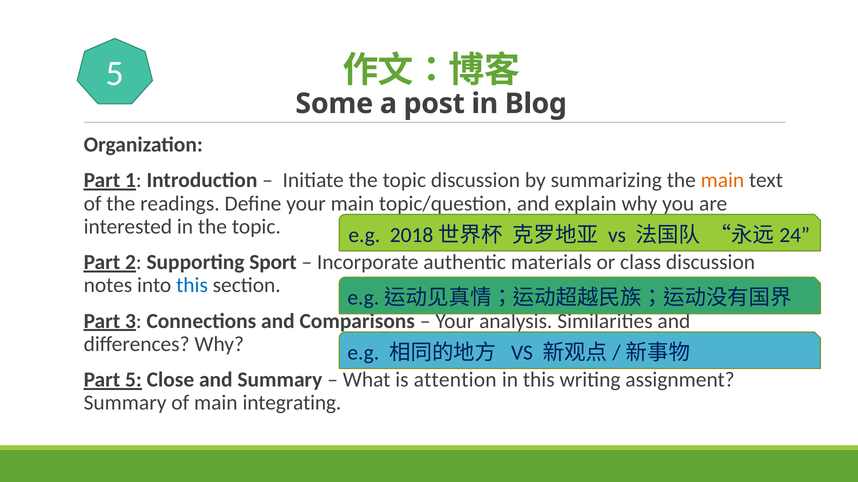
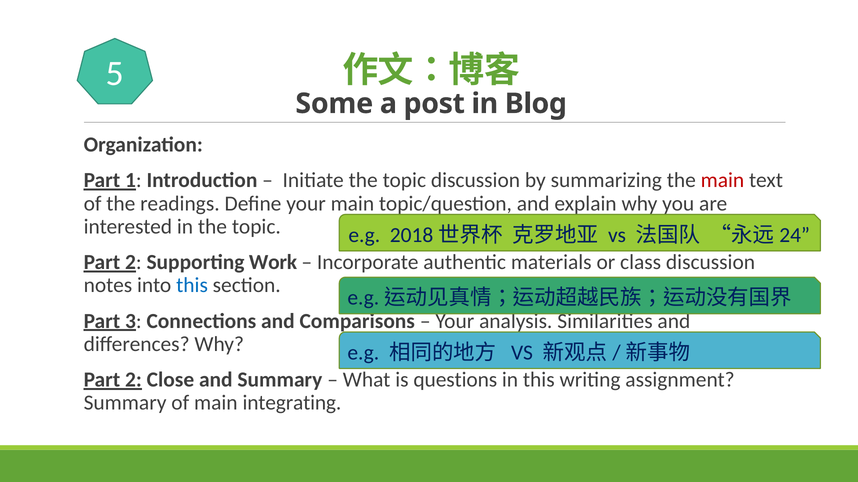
main colour: orange -> red (722, 181)
Sport: Sport -> Work (273, 263)
5: 5 -> 2 (133, 380)
attention: attention -> questions (455, 380)
